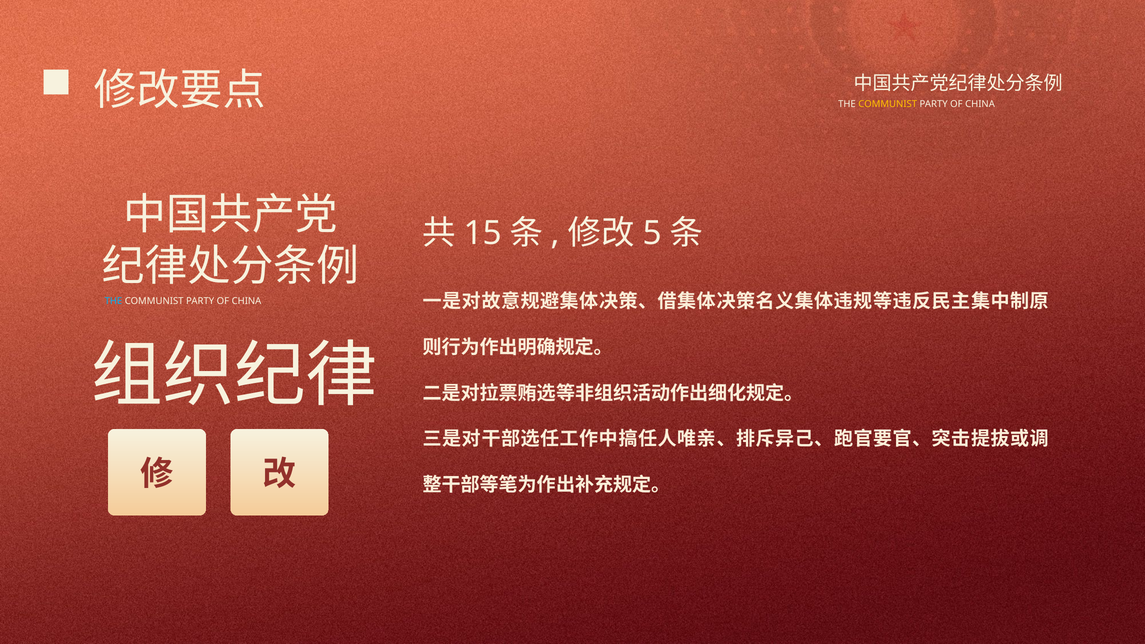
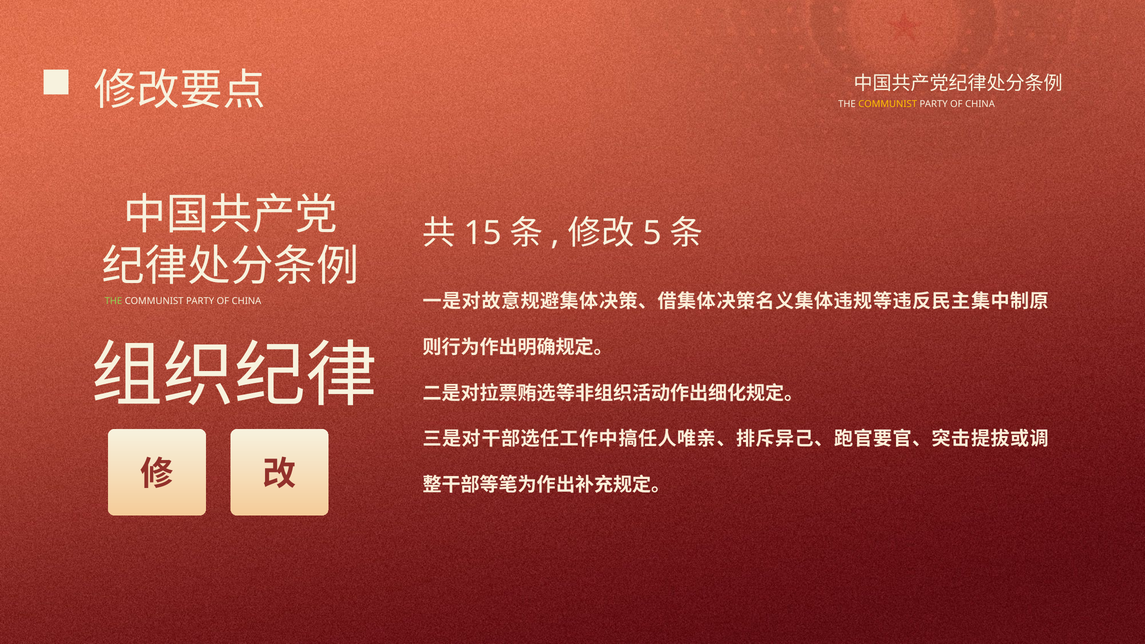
THE colour: light blue -> light green (113, 301)
